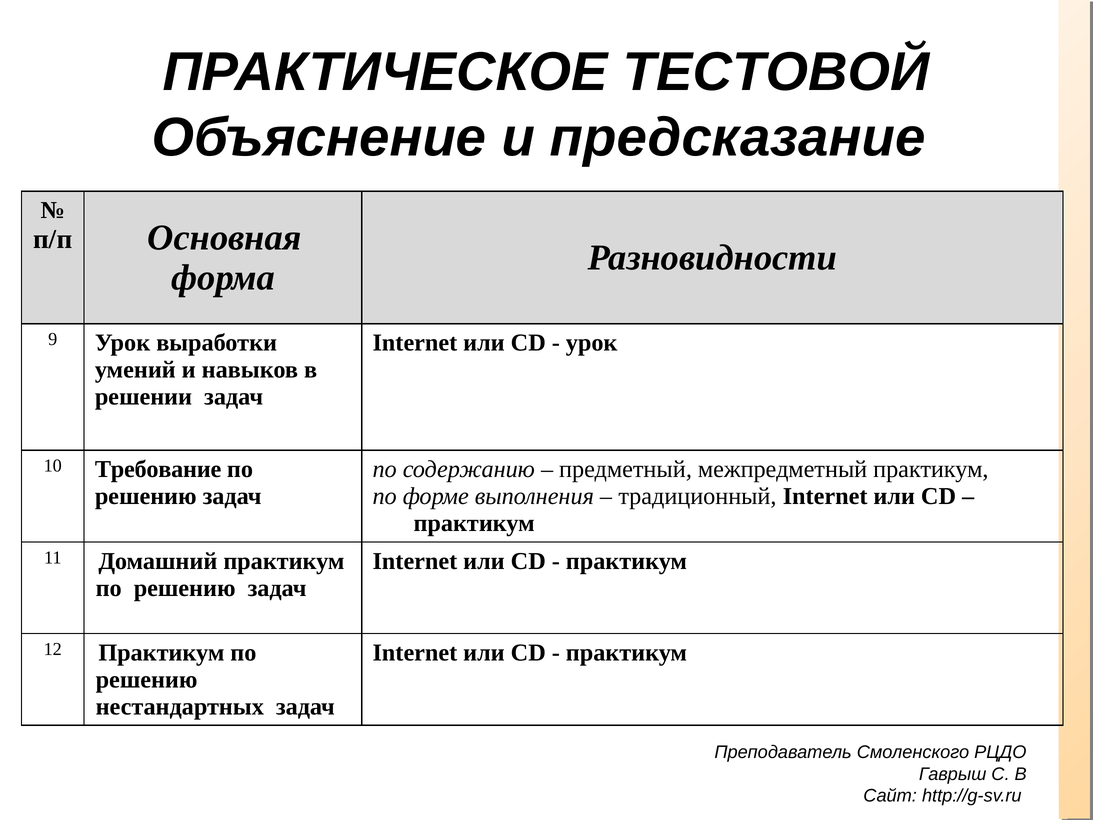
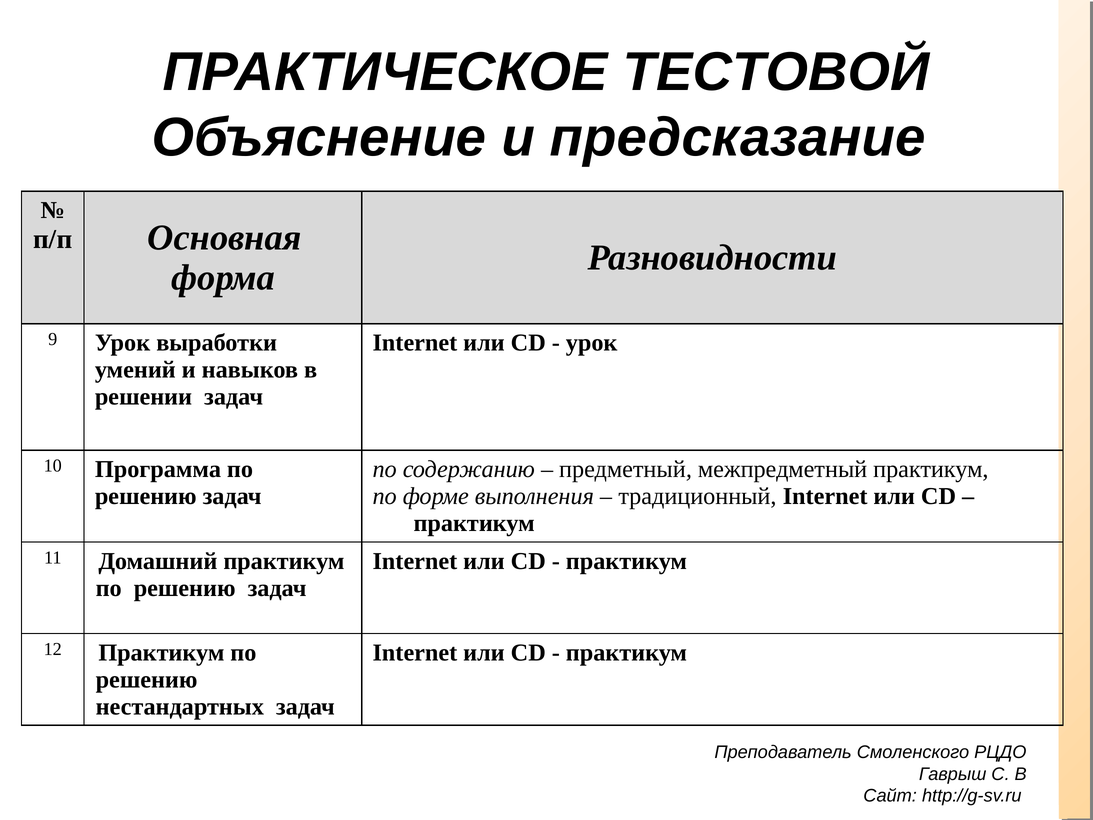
Требование: Требование -> Программа (158, 469)
